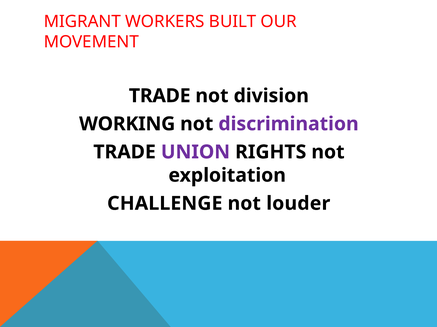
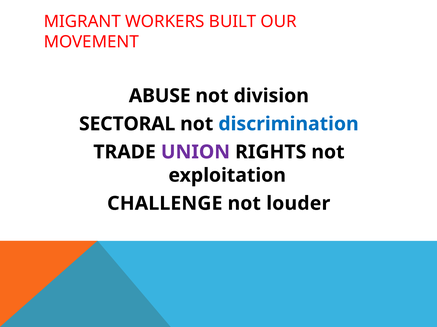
TRADE: TRADE -> ABUSE (160, 96)
WORKING: WORKING -> SECTORAL (127, 124)
discrimination colour: purple -> blue (289, 124)
